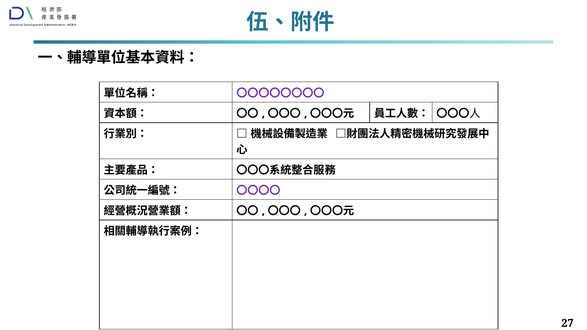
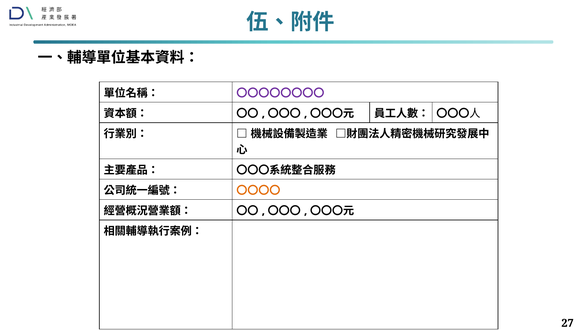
〇〇〇〇 colour: purple -> orange (259, 191)
